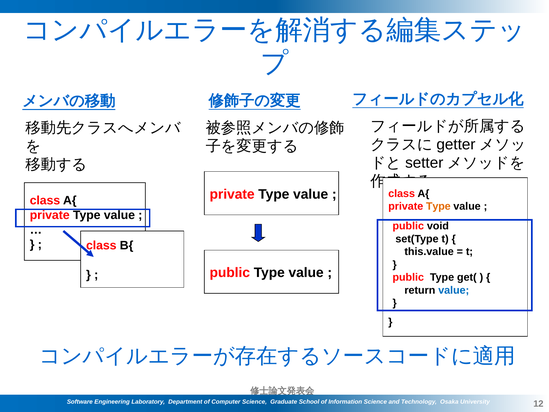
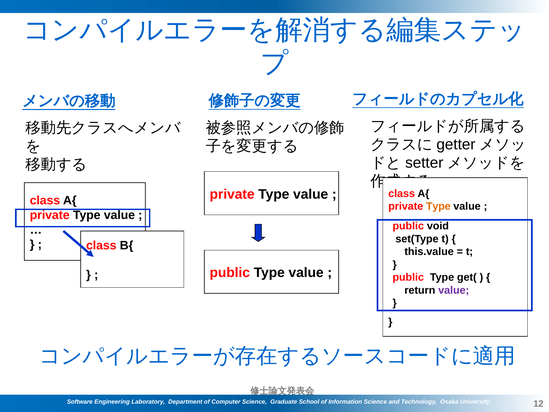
value colour: blue -> purple (454, 290)
